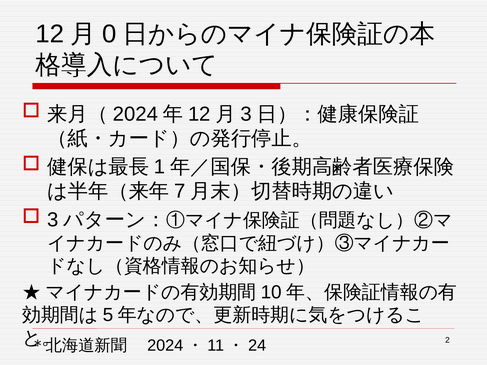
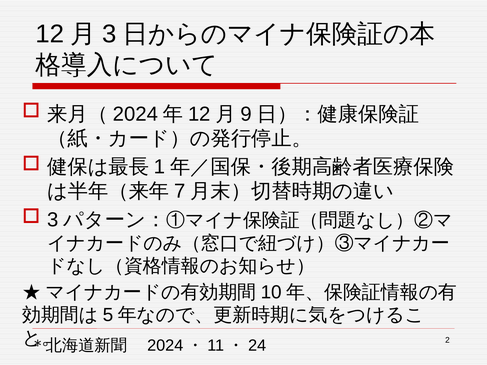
0: 0 -> 3 (109, 34)
3: 3 -> 9 (246, 114)
